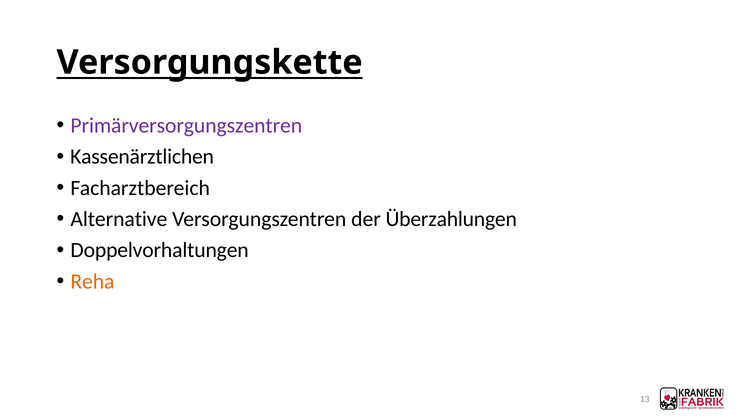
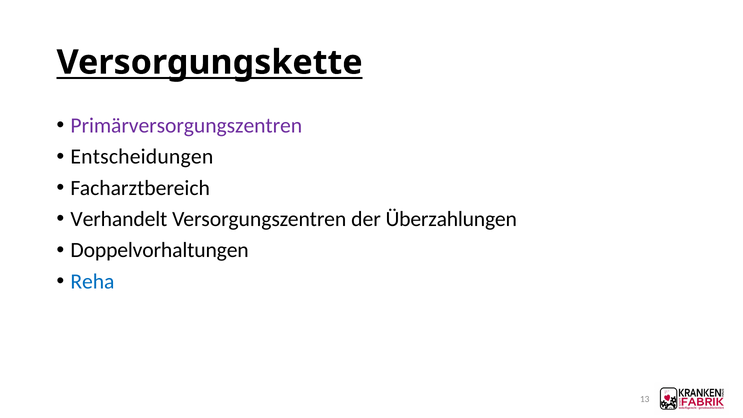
Kassenärztlichen: Kassenärztlichen -> Entscheidungen (142, 157)
Alternative: Alternative -> Verhandelt (119, 219)
Reha colour: orange -> blue (92, 281)
